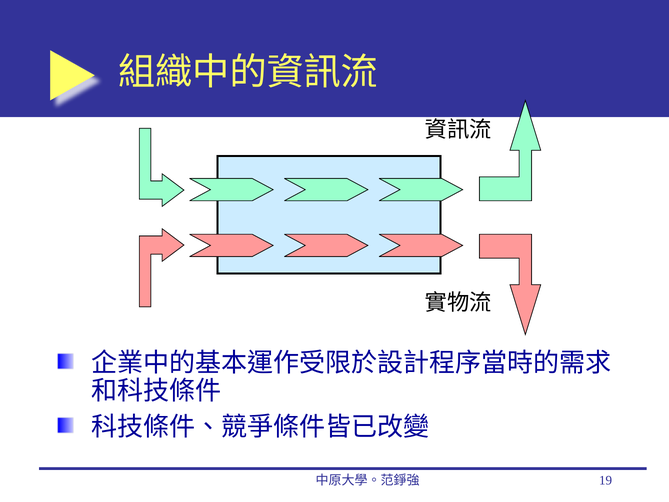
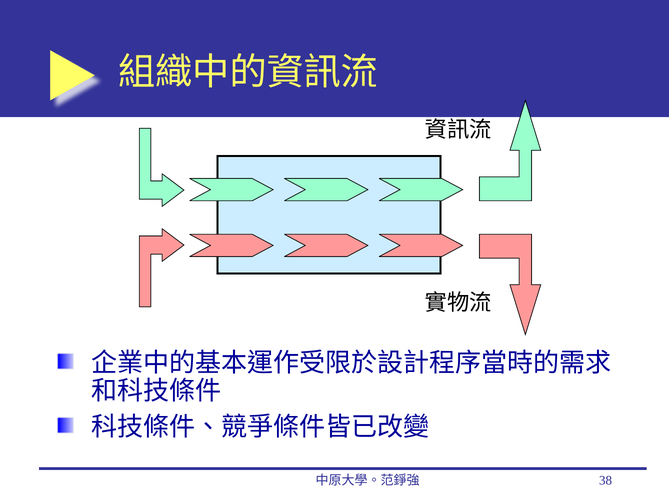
19: 19 -> 38 (606, 480)
